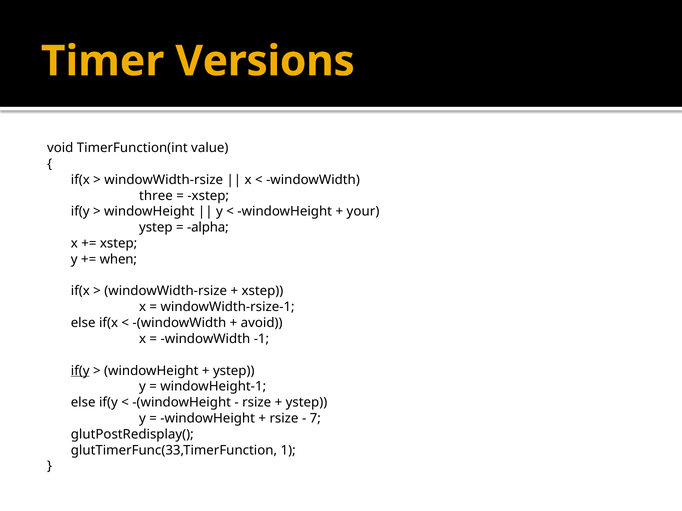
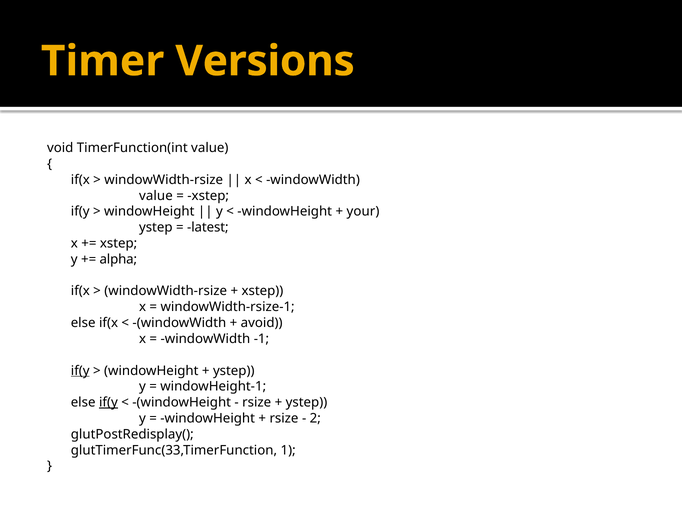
three: three -> value (156, 196)
alpha: alpha -> latest (208, 228)
when: when -> alpha (118, 260)
if(y underline: none -> present (108, 403)
7: 7 -> 2 (315, 419)
